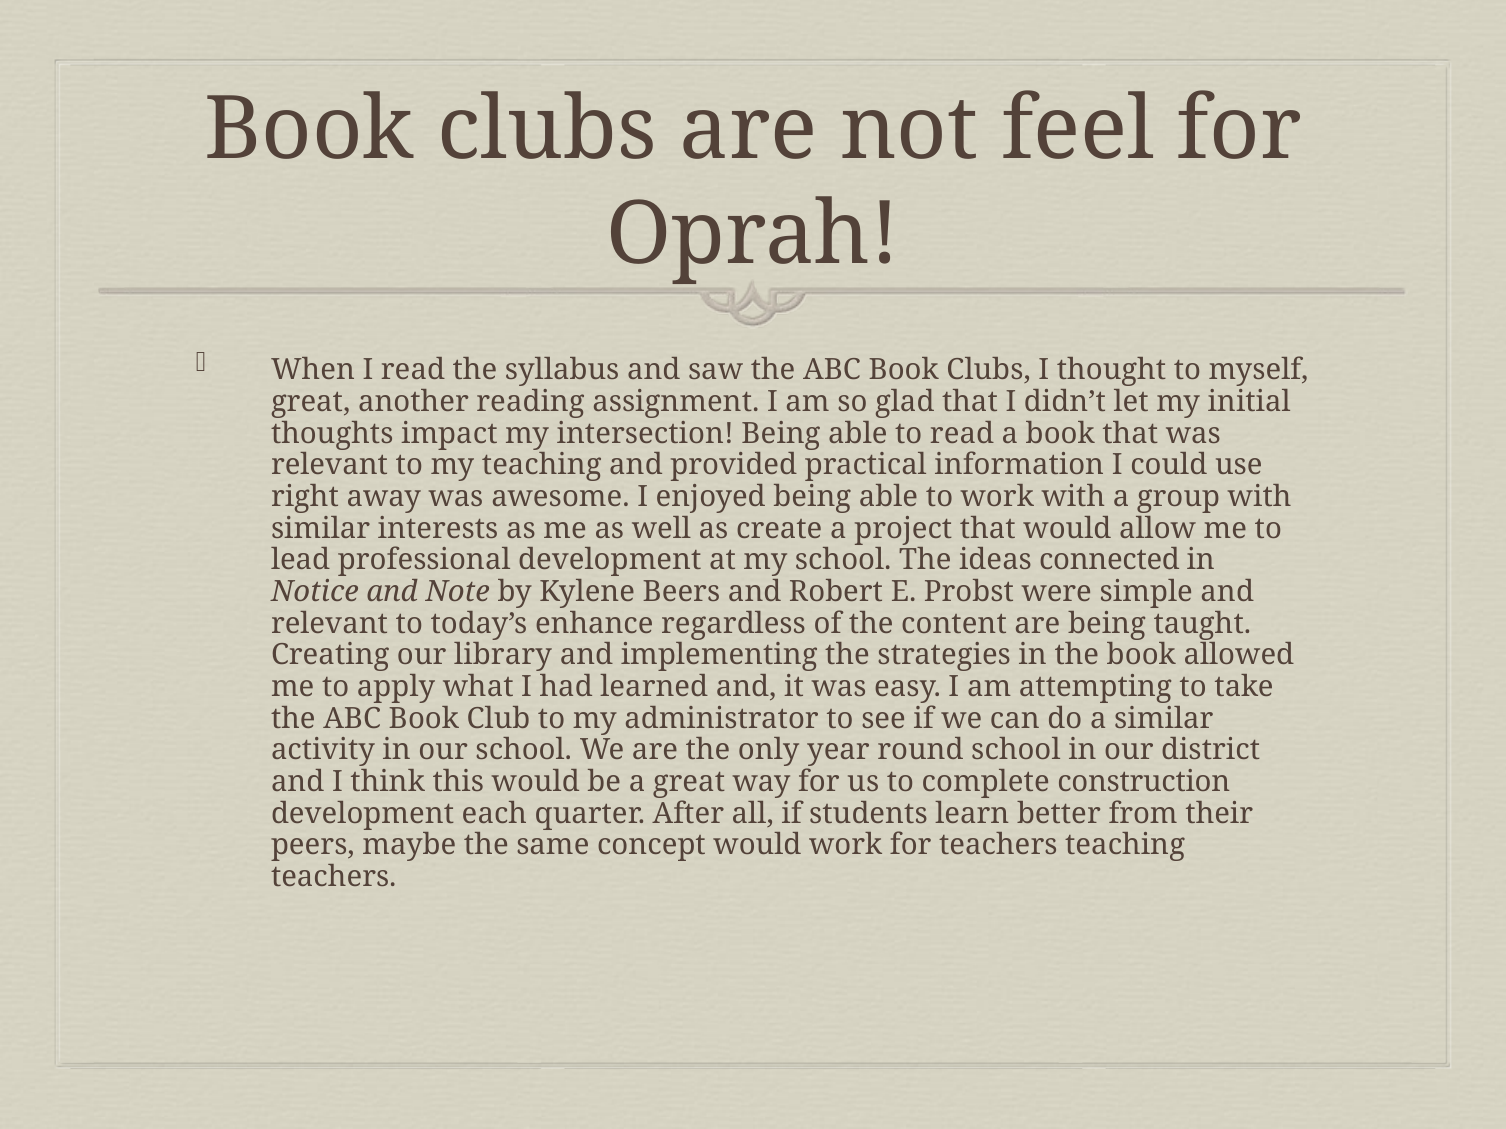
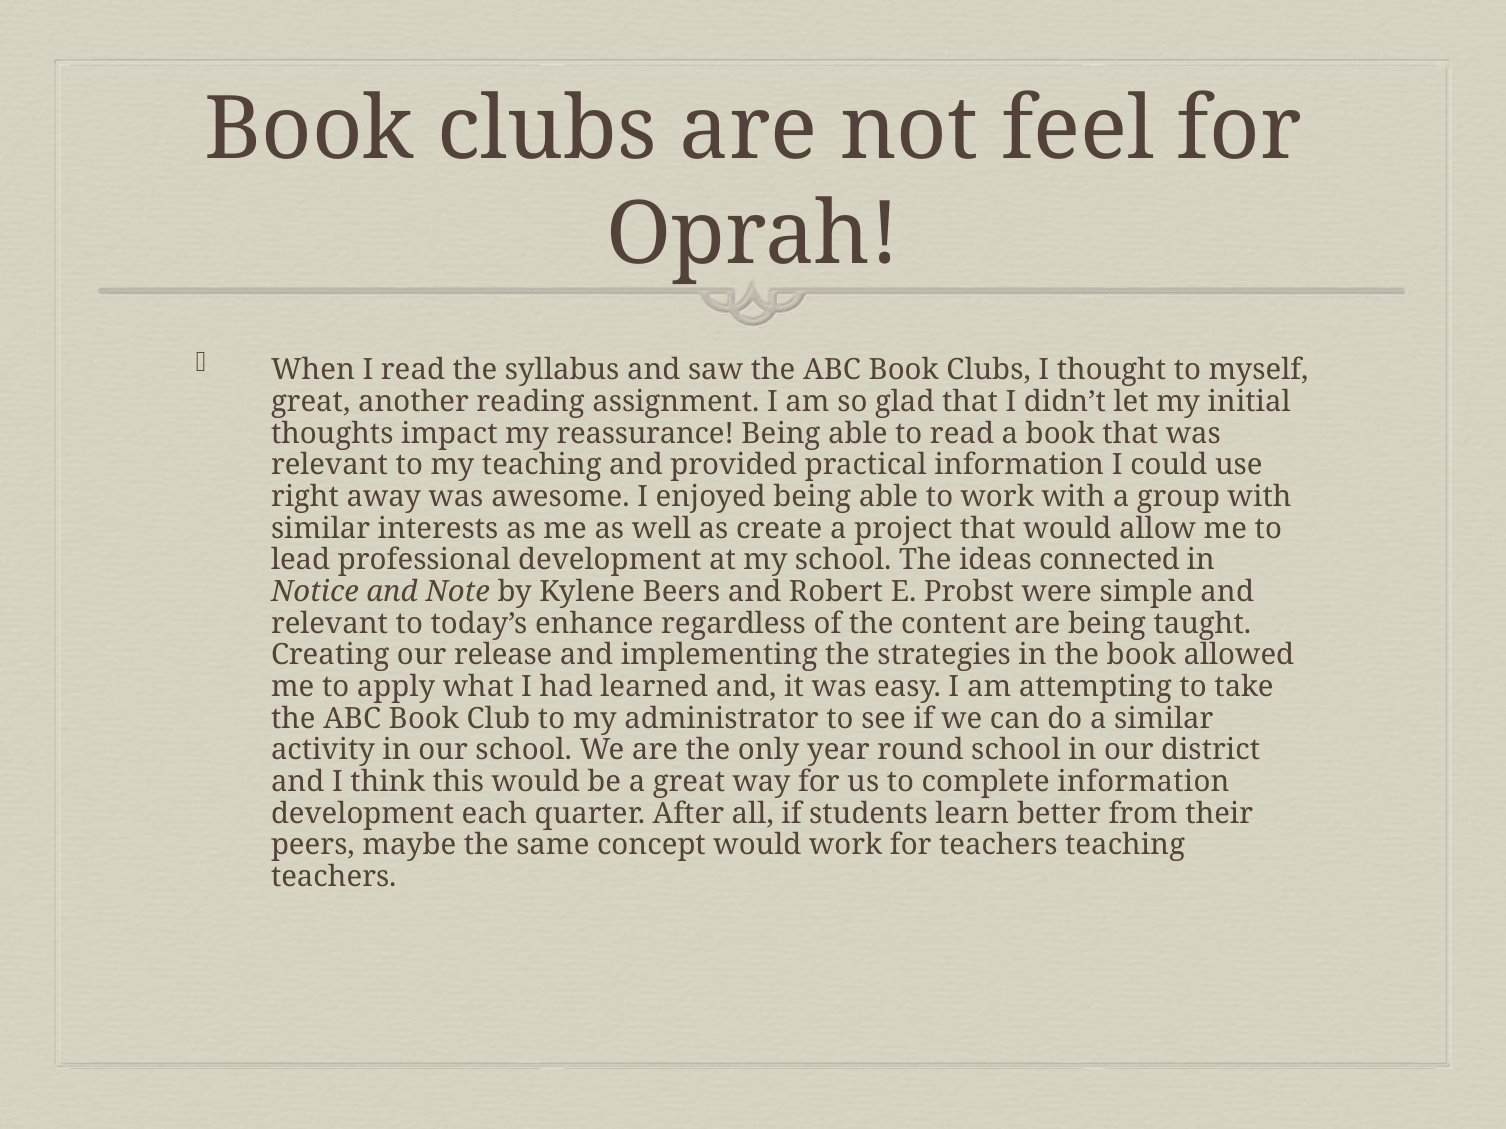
intersection: intersection -> reassurance (645, 434)
library: library -> release (503, 655)
complete construction: construction -> information (1143, 782)
